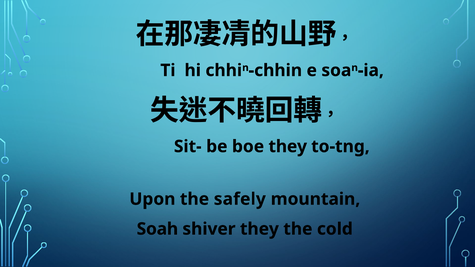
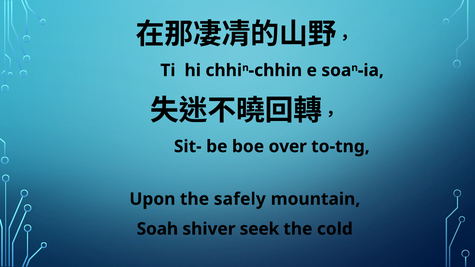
boe they: they -> over (288, 147)
shiver they: they -> seek (259, 229)
